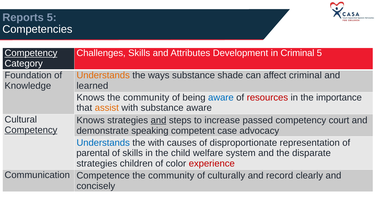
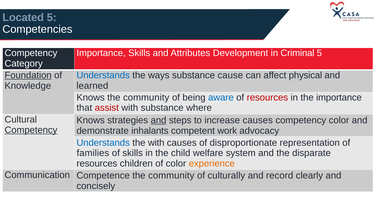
Reports: Reports -> Located (23, 17)
Competency underline: present -> none (31, 53)
Challenges: Challenges -> Importance (101, 53)
Foundation underline: none -> present (28, 75)
Understands colour: orange -> blue (103, 75)
shade: shade -> cause (230, 75)
affect criminal: criminal -> physical (305, 75)
assist colour: orange -> red (107, 108)
substance aware: aware -> where (199, 108)
increase passed: passed -> causes (258, 120)
competency court: court -> color (339, 120)
speaking: speaking -> inhalants (150, 131)
case: case -> work (227, 131)
parental: parental -> families (93, 153)
strategies: strategies -> resources (97, 164)
experience colour: red -> orange (212, 164)
